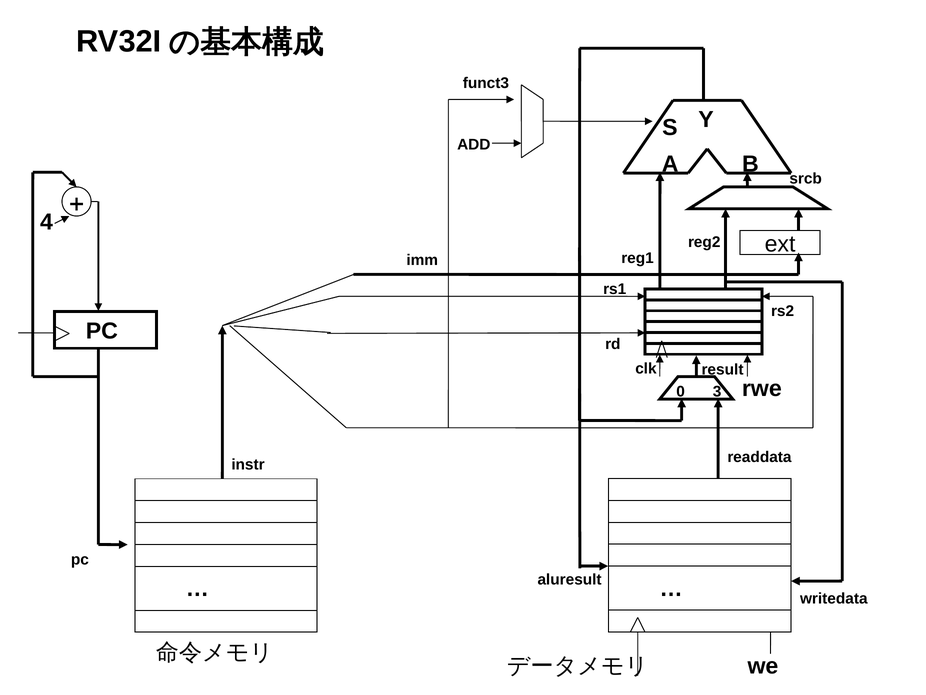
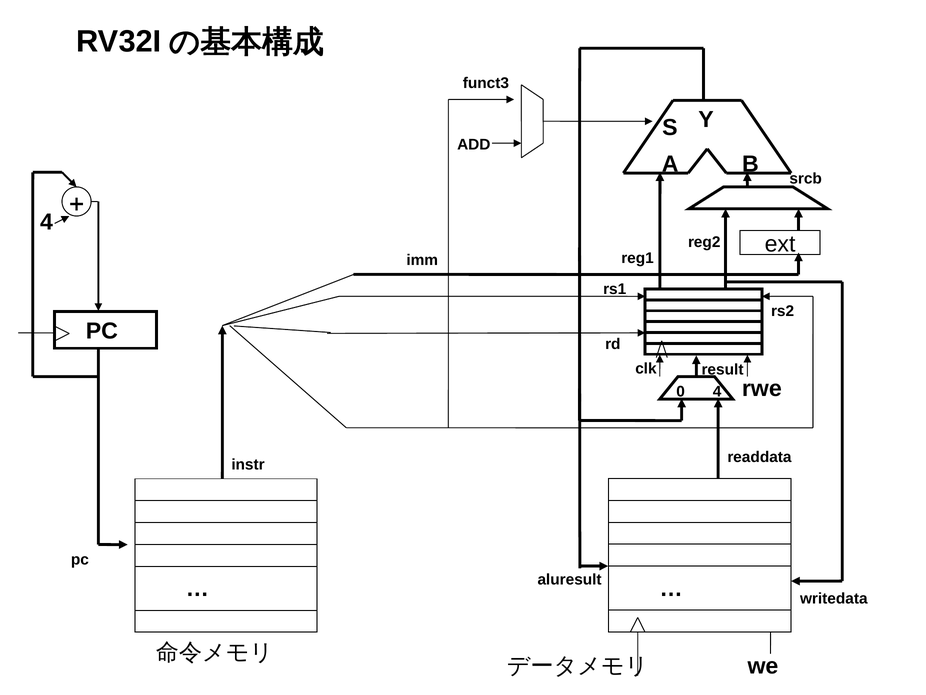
0 3: 3 -> 4 (717, 391)
